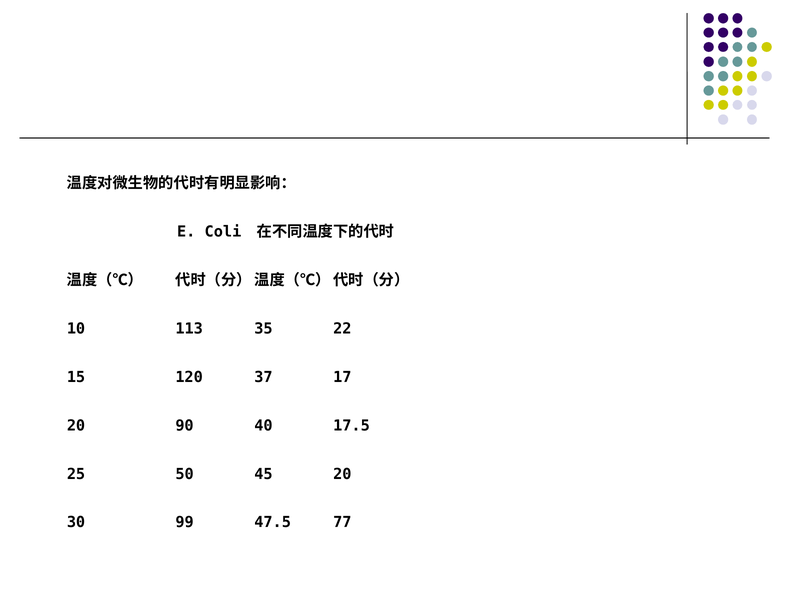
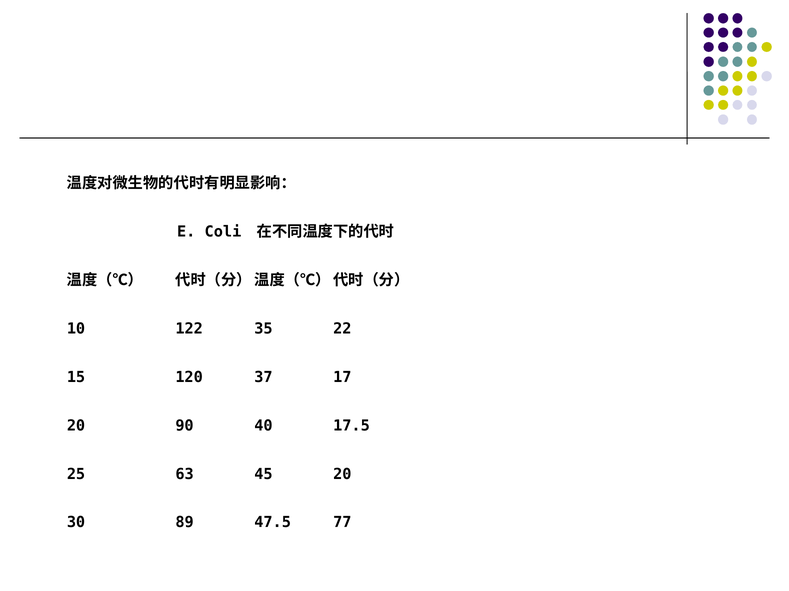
113: 113 -> 122 (189, 329)
50: 50 -> 63 (185, 475)
99: 99 -> 89 (185, 523)
